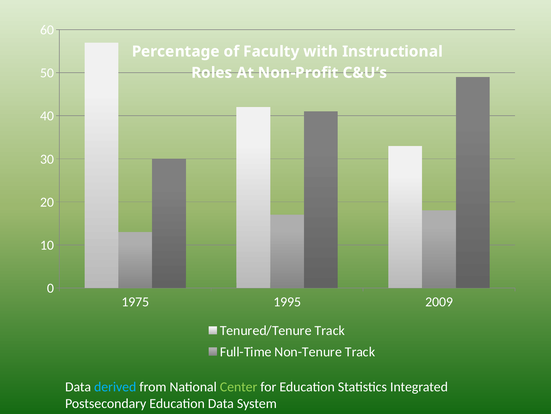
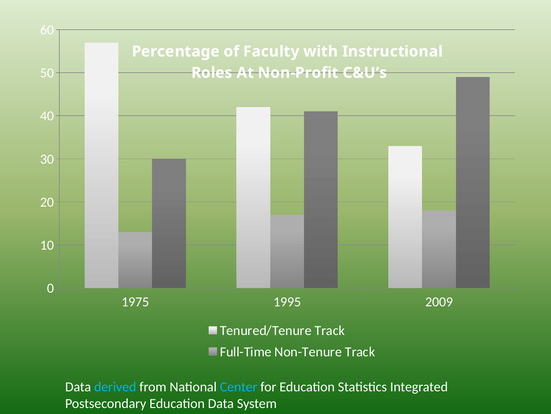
Center colour: light green -> light blue (239, 386)
